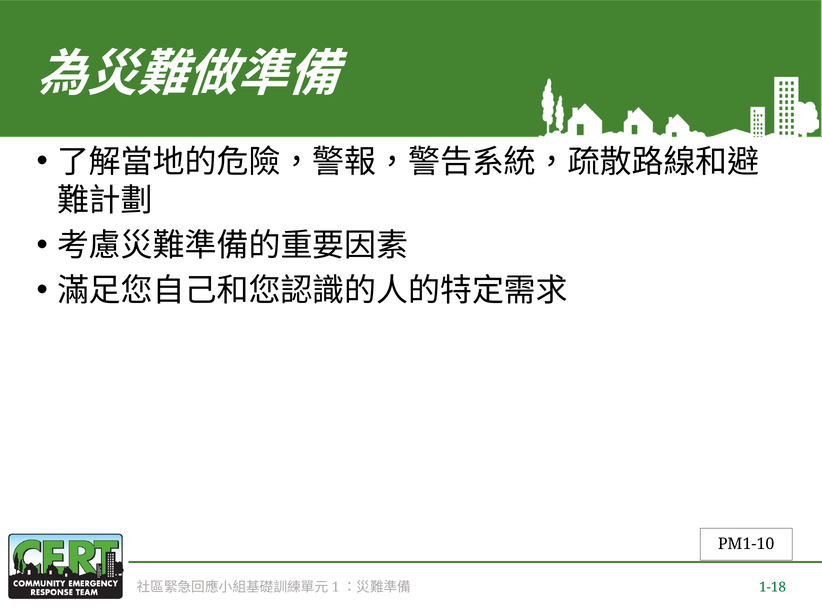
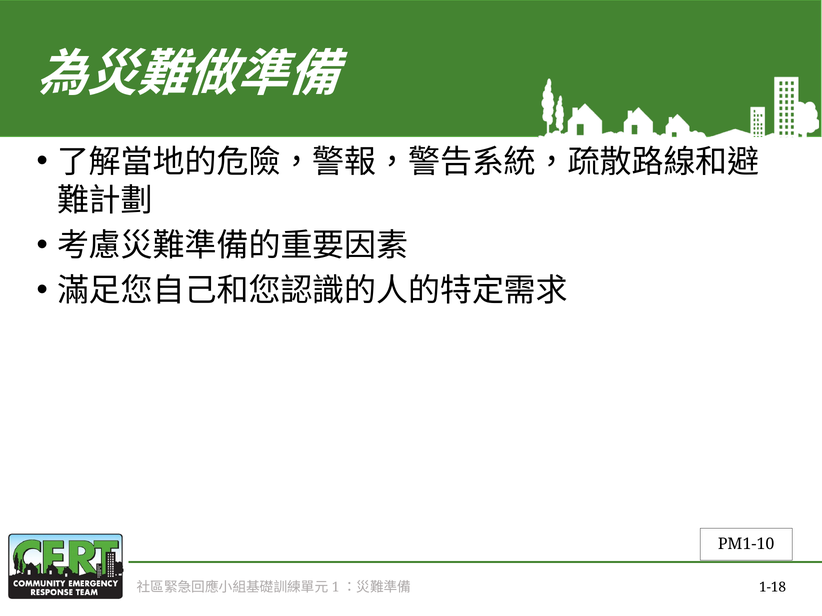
1-18 colour: green -> black (773, 588)
